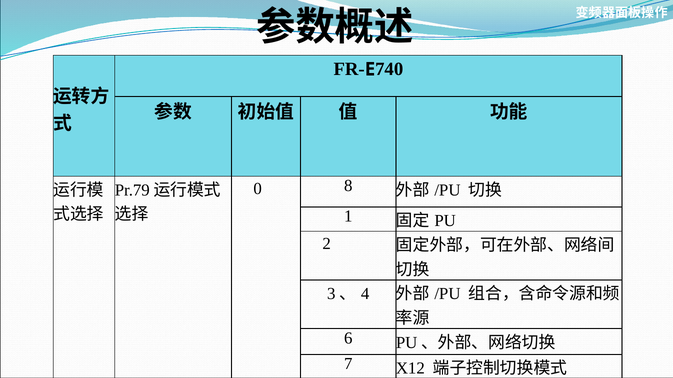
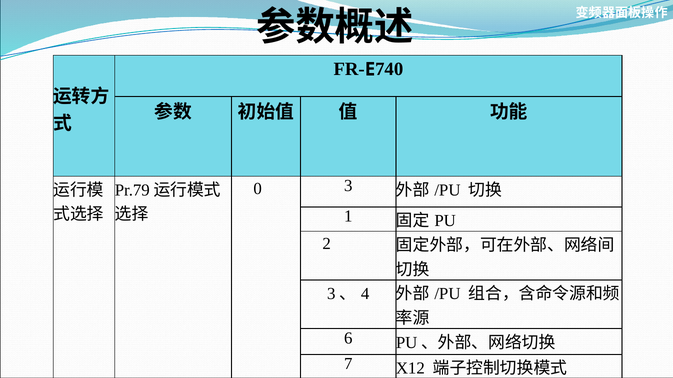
8: 8 -> 3 (348, 186)
